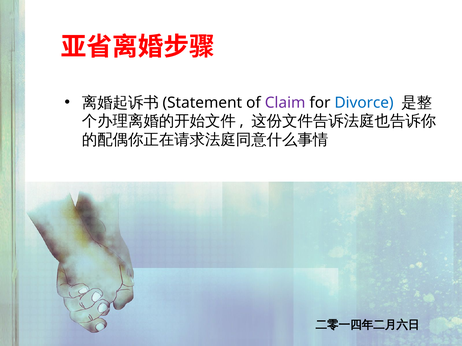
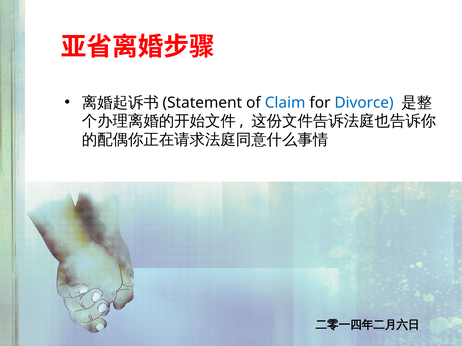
Claim colour: purple -> blue (285, 103)
